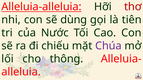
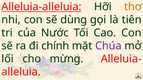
thơ colour: red -> orange (133, 7)
chiếu: chiếu -> chính (55, 46)
thông: thông -> mừng (67, 59)
